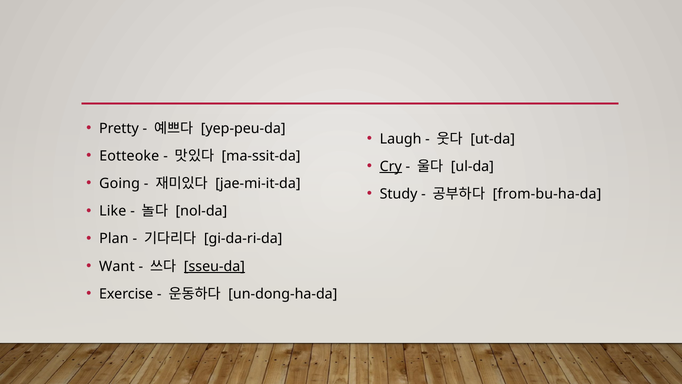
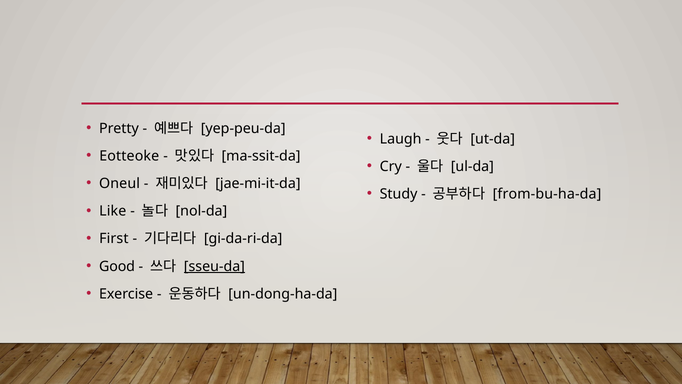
Cry underline: present -> none (391, 166)
Going: Going -> Oneul (120, 183)
Plan: Plan -> First (114, 239)
Want: Want -> Good (117, 266)
